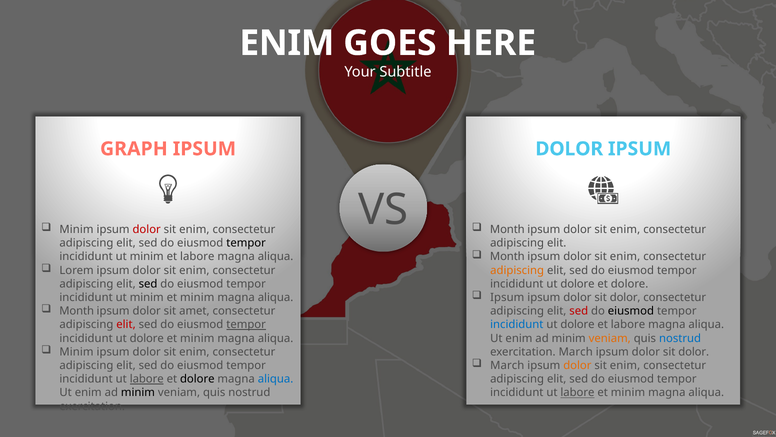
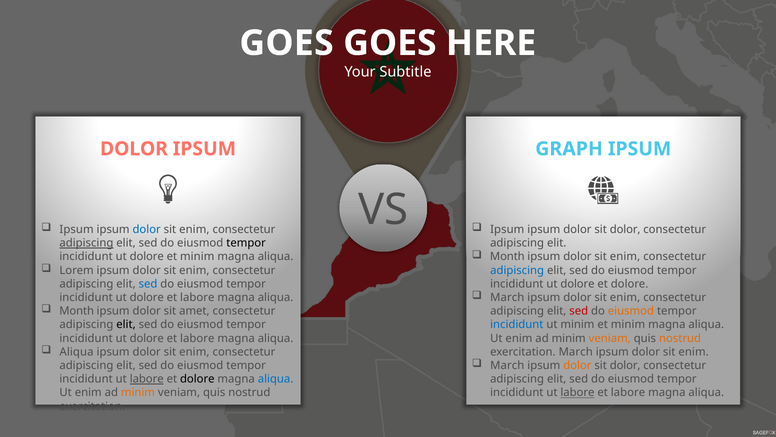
ENIM: ENIM -> GOES (287, 43)
GRAPH: GRAPH -> DOLOR (134, 149)
DOLOR: DOLOR -> GRAPH (569, 149)
Minim: Minim -> Ipsum (77, 229)
dolor colour: red -> blue (147, 229)
Month: Month -> Ipsum (507, 229)
enim: enim -> dolor (625, 229)
adipiscing underline: none -> present (86, 243)
minim: minim -> dolore (147, 256)
labore: labore -> minim (197, 256)
adipiscing colour: orange -> blue (517, 270)
sed colour: black -> blue (148, 284)
Ipsum: Ipsum -> March (507, 297)
dolor: dolor -> enim (625, 297)
minim: minim -> dolore (147, 297)
minim: minim -> labore (197, 297)
eiusmod colour: black -> orange (631, 311)
elit colour: red -> black (126, 324)
tempor underline: present -> none (246, 324)
dolore: dolore -> minim (577, 324)
labore: labore -> minim (628, 324)
minim: minim -> labore (197, 338)
nostrud colour: blue -> orange (680, 338)
Minim: Minim -> Aliqua (77, 352)
dolor: dolor -> enim (694, 352)
enim: enim -> dolor (625, 365)
minim colour: black -> orange (138, 392)
minim: minim -> labore (628, 392)
